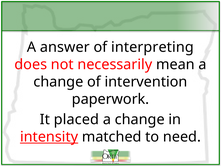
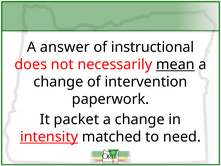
interpreting: interpreting -> instructional (153, 47)
mean underline: none -> present (175, 64)
placed: placed -> packet (76, 119)
